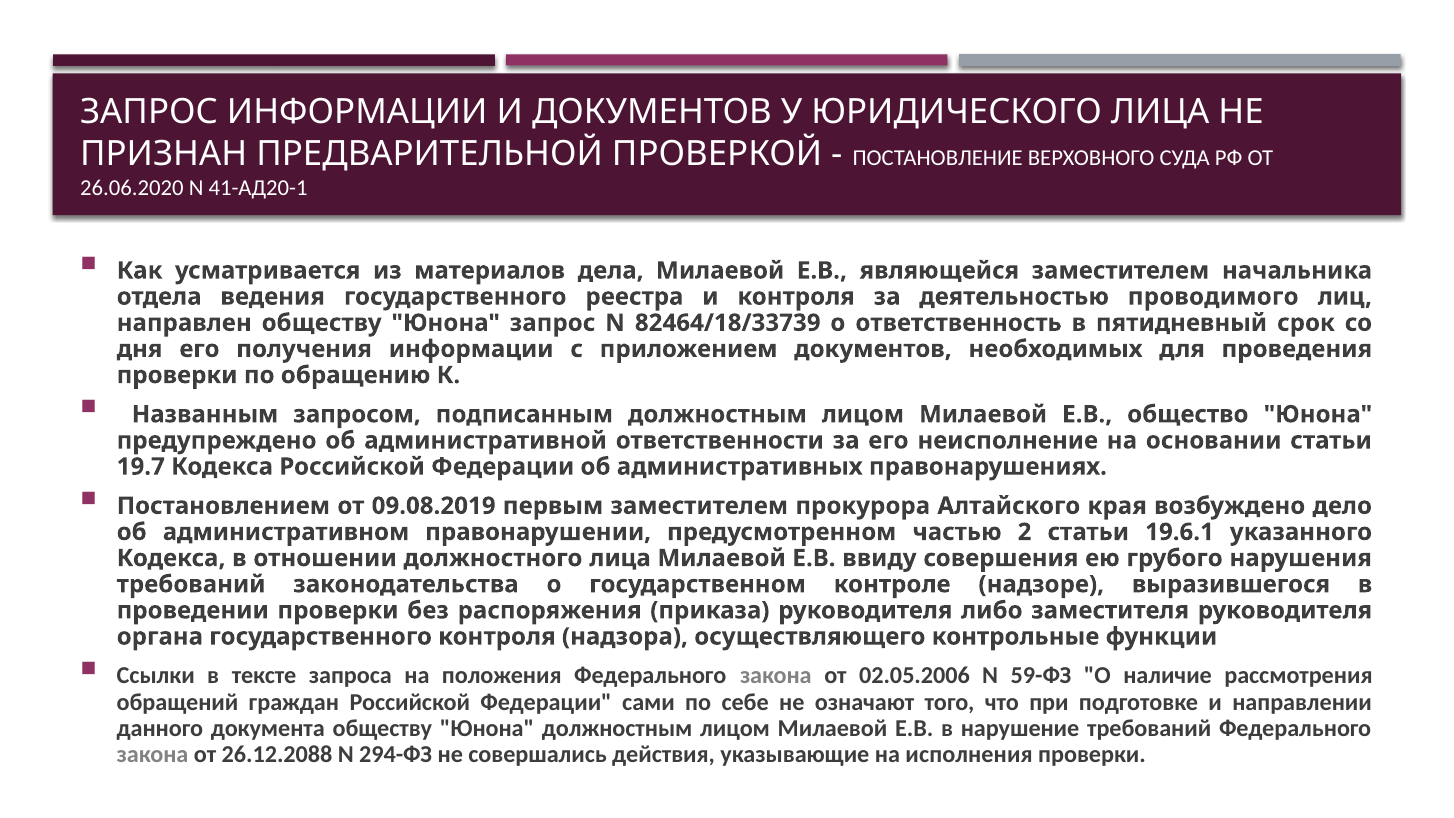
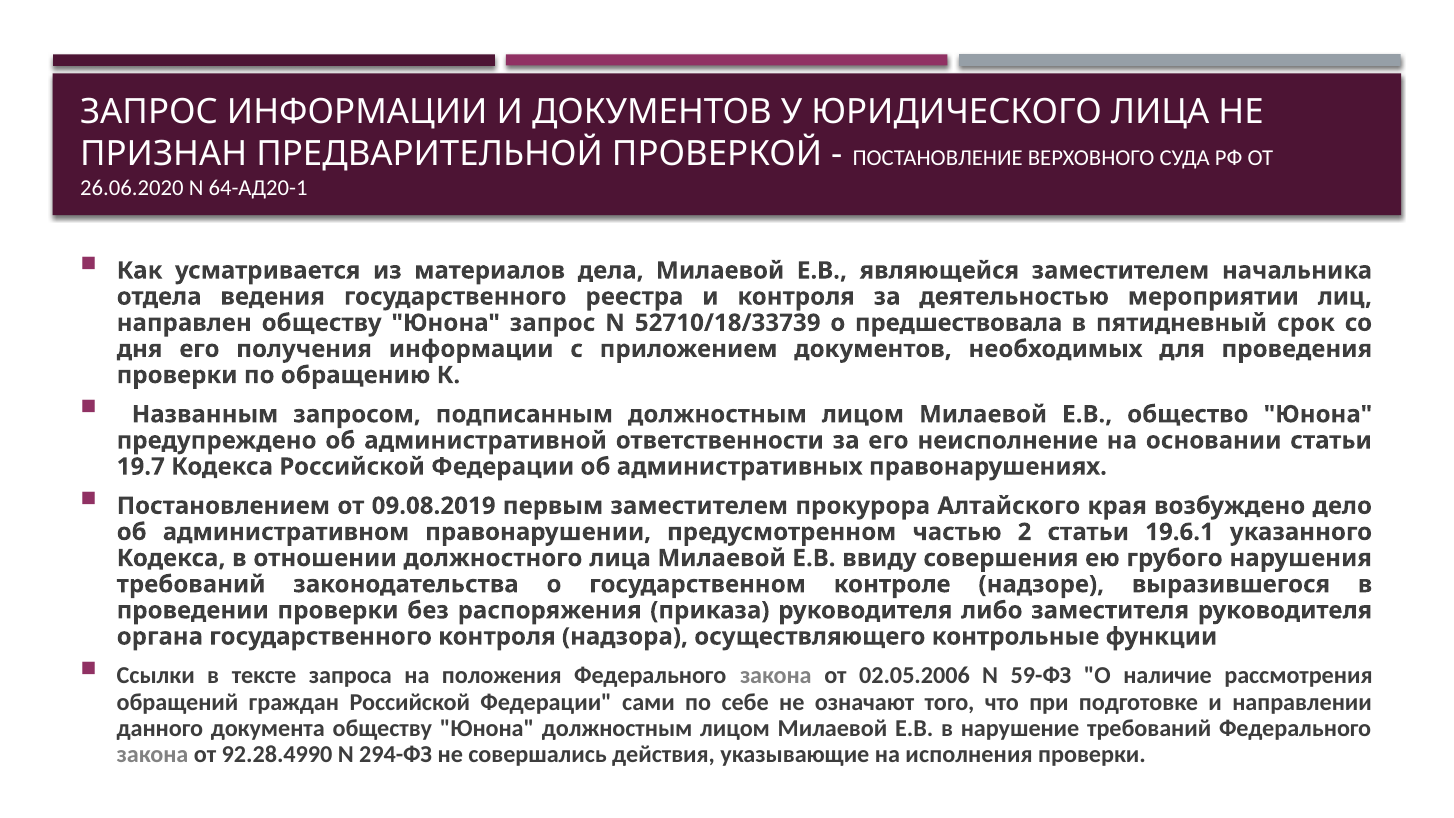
41-АД20-1: 41-АД20-1 -> 64-АД20-1 (258, 188)
проводимого: проводимого -> мероприятии (1213, 297)
82464/18/33739: 82464/18/33739 -> 52710/18/33739 (728, 323)
ответственность: ответственность -> предшествовала (959, 323)
26.12.2088: 26.12.2088 -> 92.28.4990 (277, 755)
